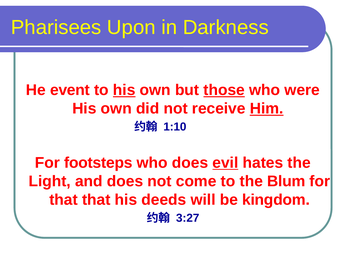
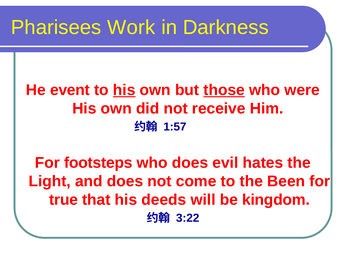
Upon: Upon -> Work (131, 28)
Him underline: present -> none (267, 109)
1:10: 1:10 -> 1:57 (175, 127)
evil underline: present -> none (225, 163)
Blum: Blum -> Been (286, 182)
that: that -> true (64, 200)
3:27: 3:27 -> 3:22 (188, 219)
